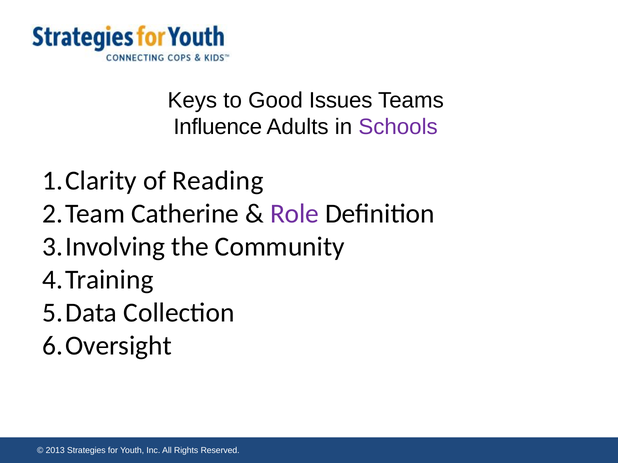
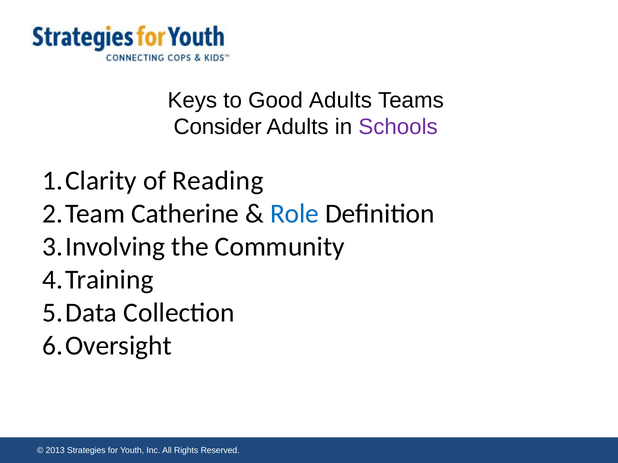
Good Issues: Issues -> Adults (340, 100)
Influence: Influence -> Consider (218, 127)
Role colour: purple -> blue (294, 214)
